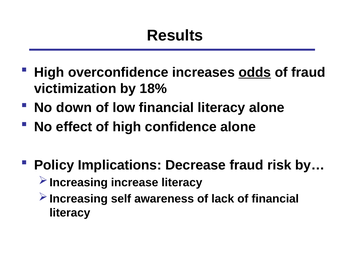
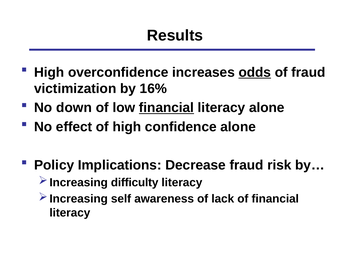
18%: 18% -> 16% (153, 88)
financial underline: none -> present (166, 108)
increase: increase -> difficulty (135, 182)
